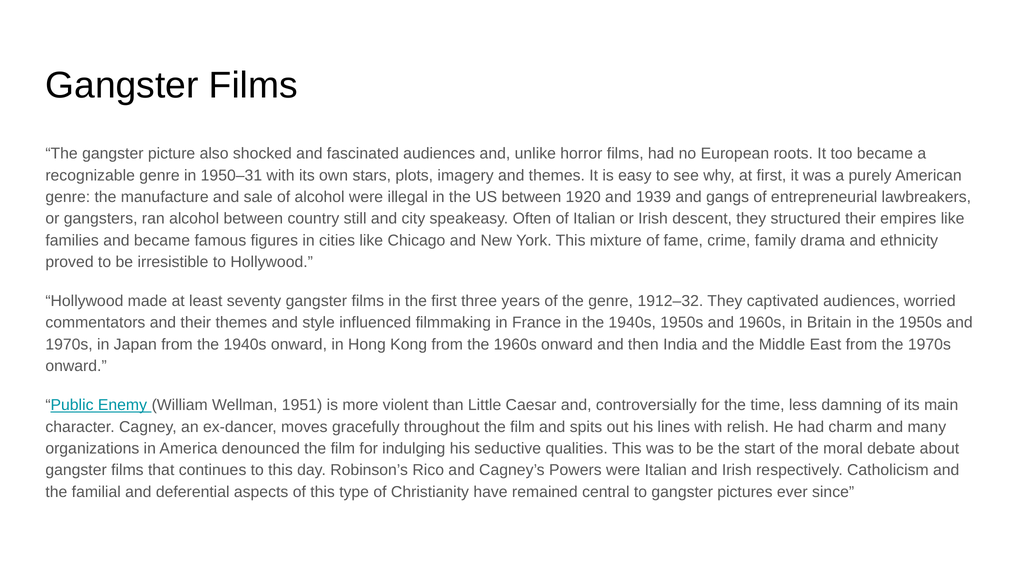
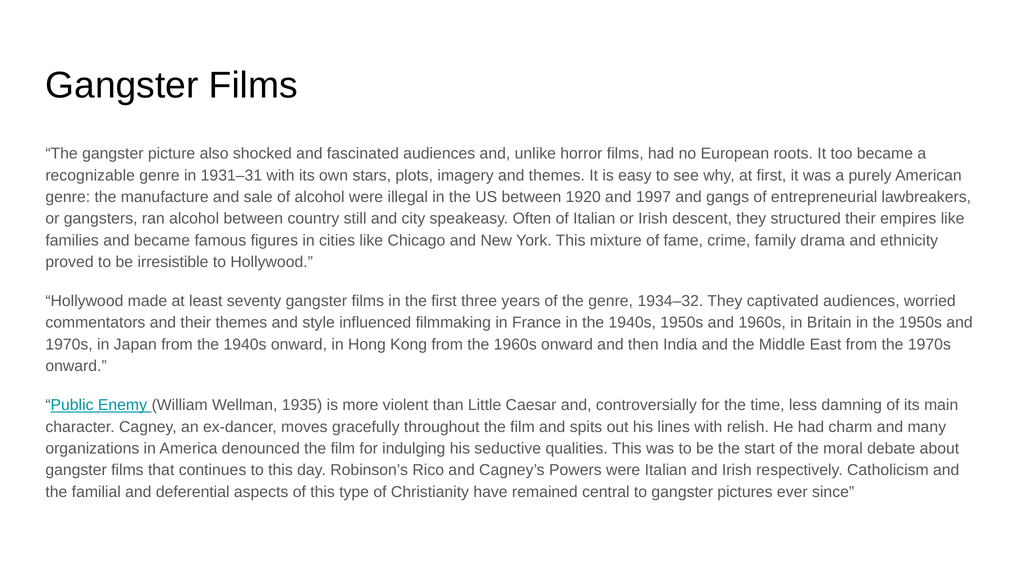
1950–31: 1950–31 -> 1931–31 (231, 175)
1939: 1939 -> 1997 (653, 197)
1912–32: 1912–32 -> 1934–32 (670, 301)
1951: 1951 -> 1935 (302, 405)
